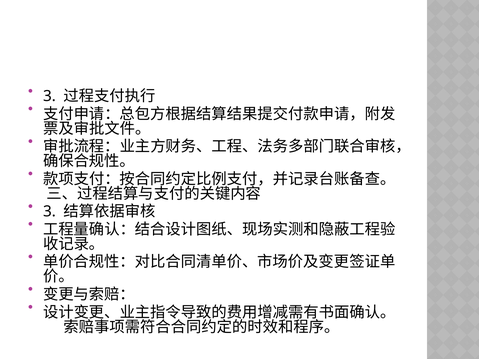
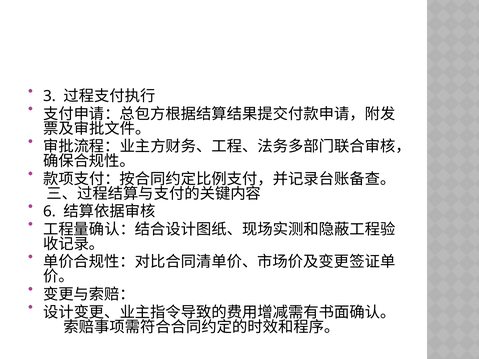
3: 3 -> 6 (49, 212)
